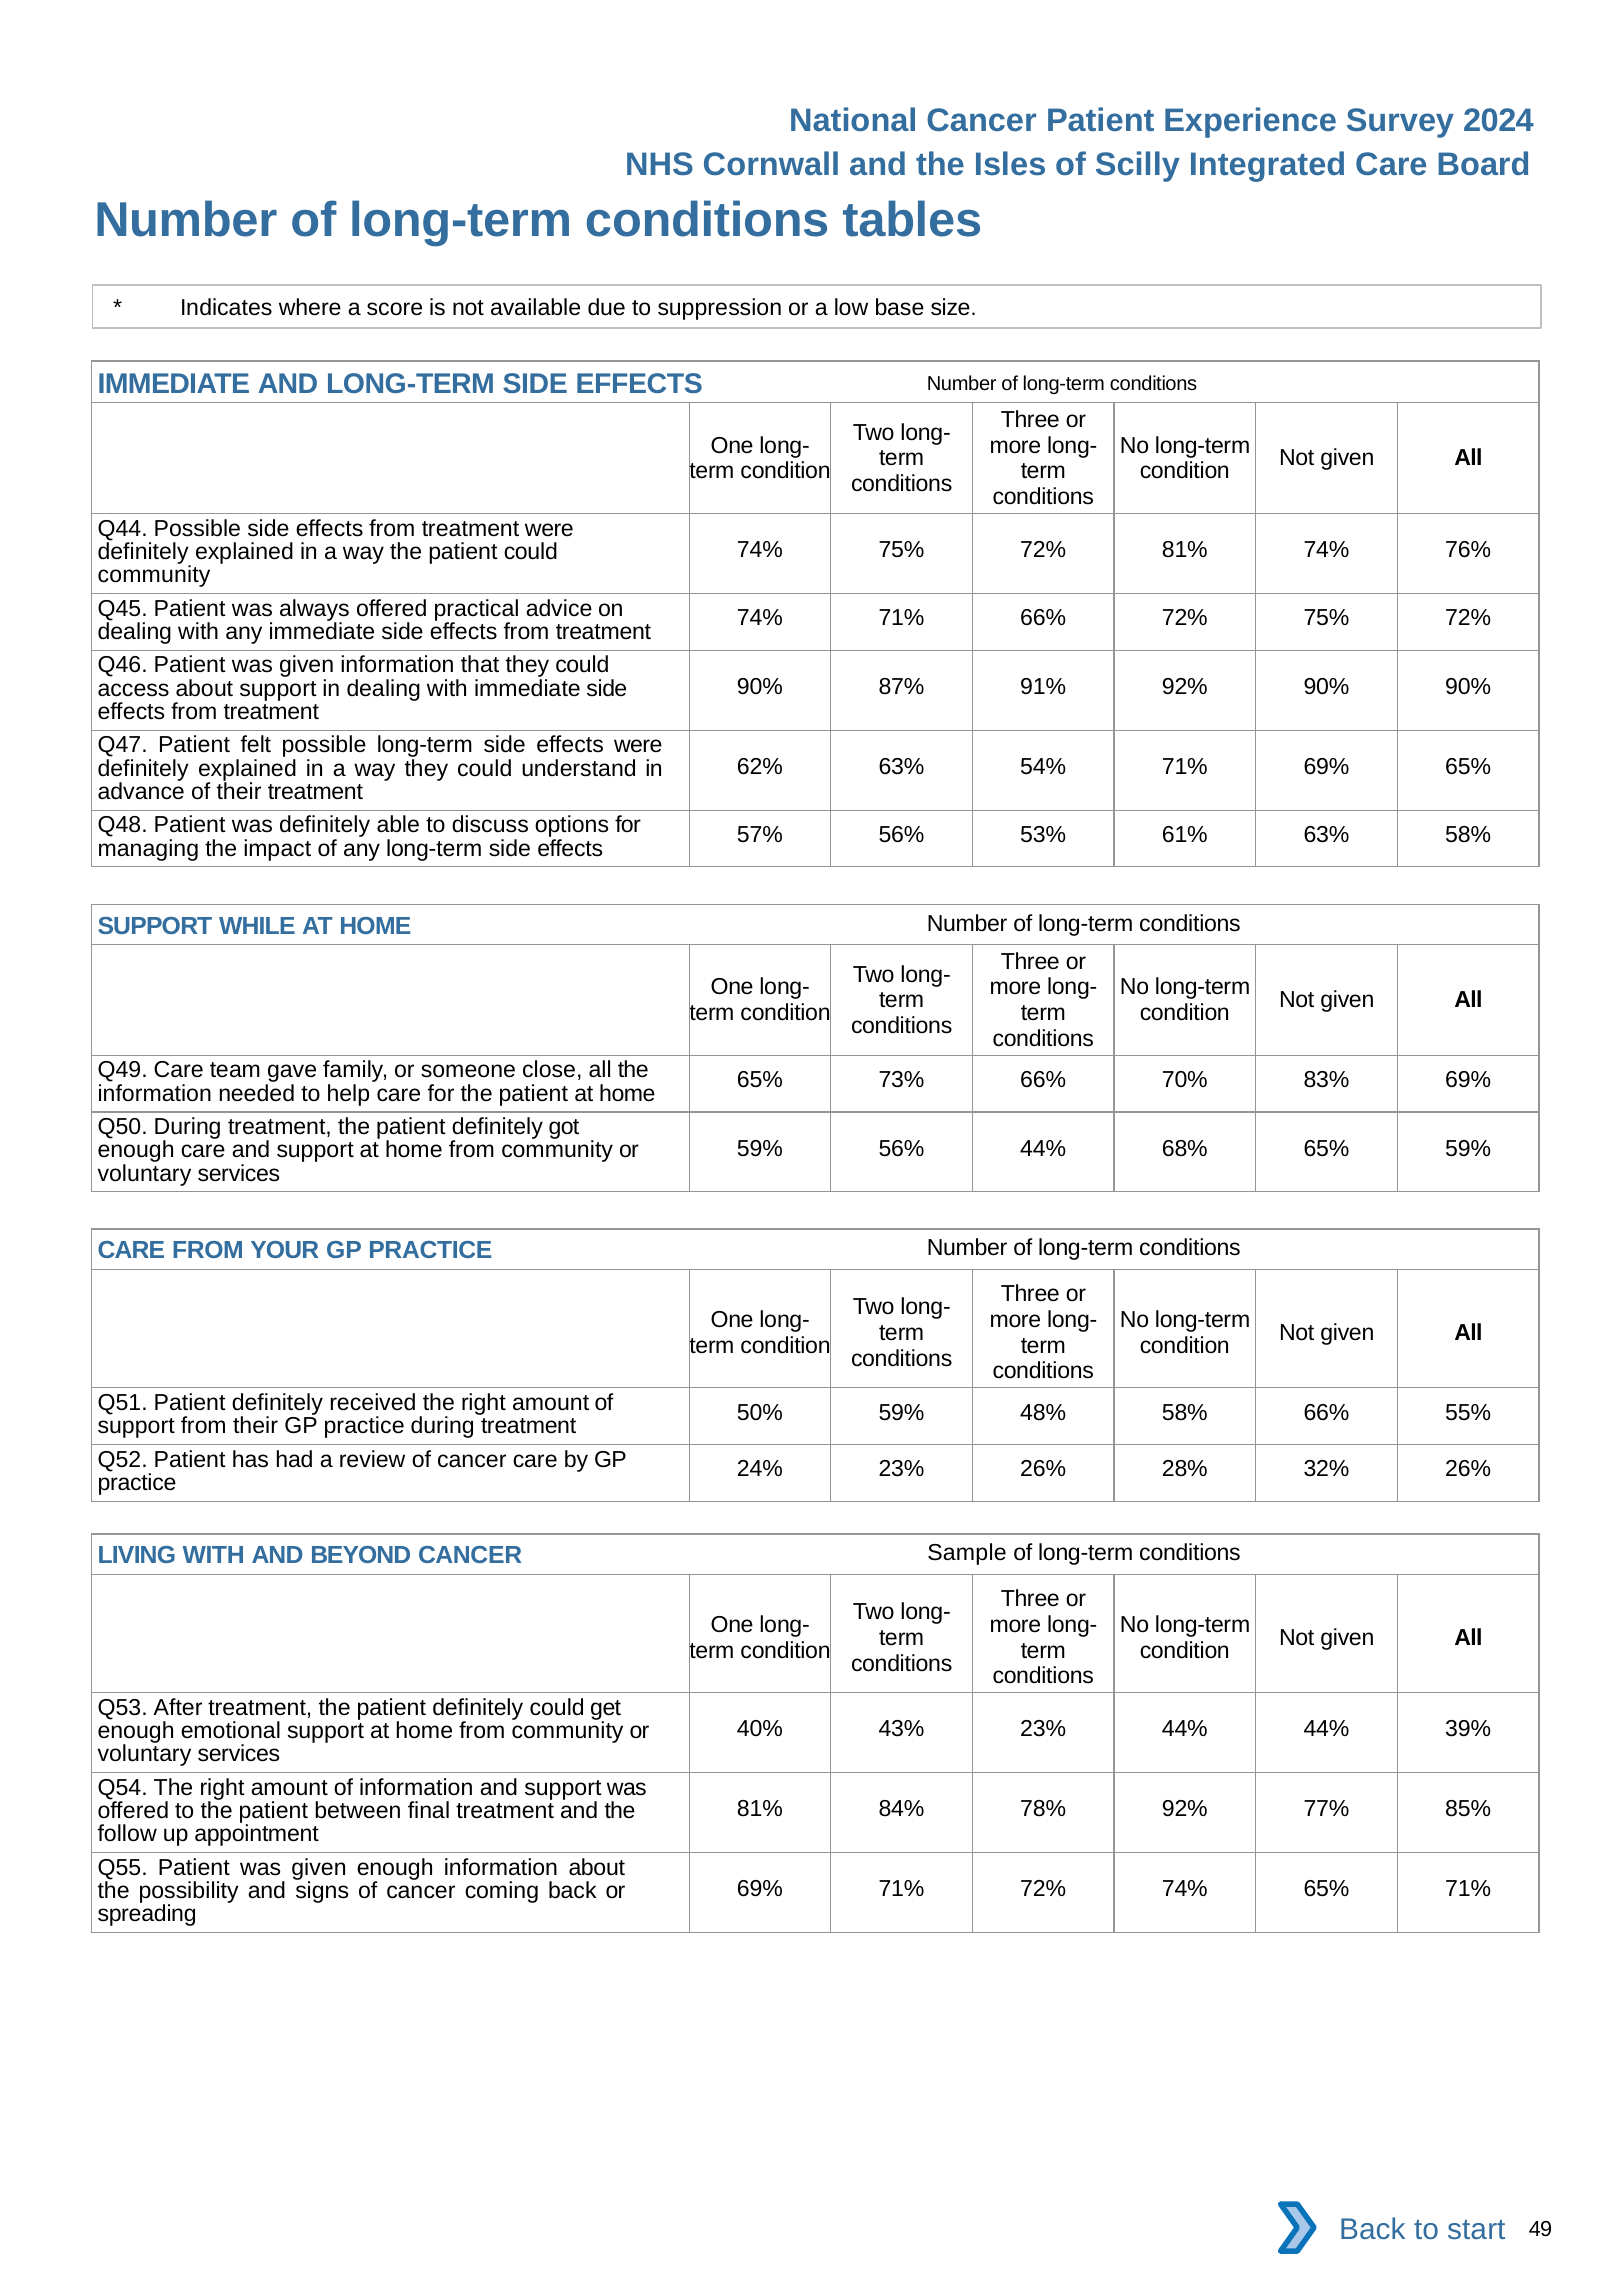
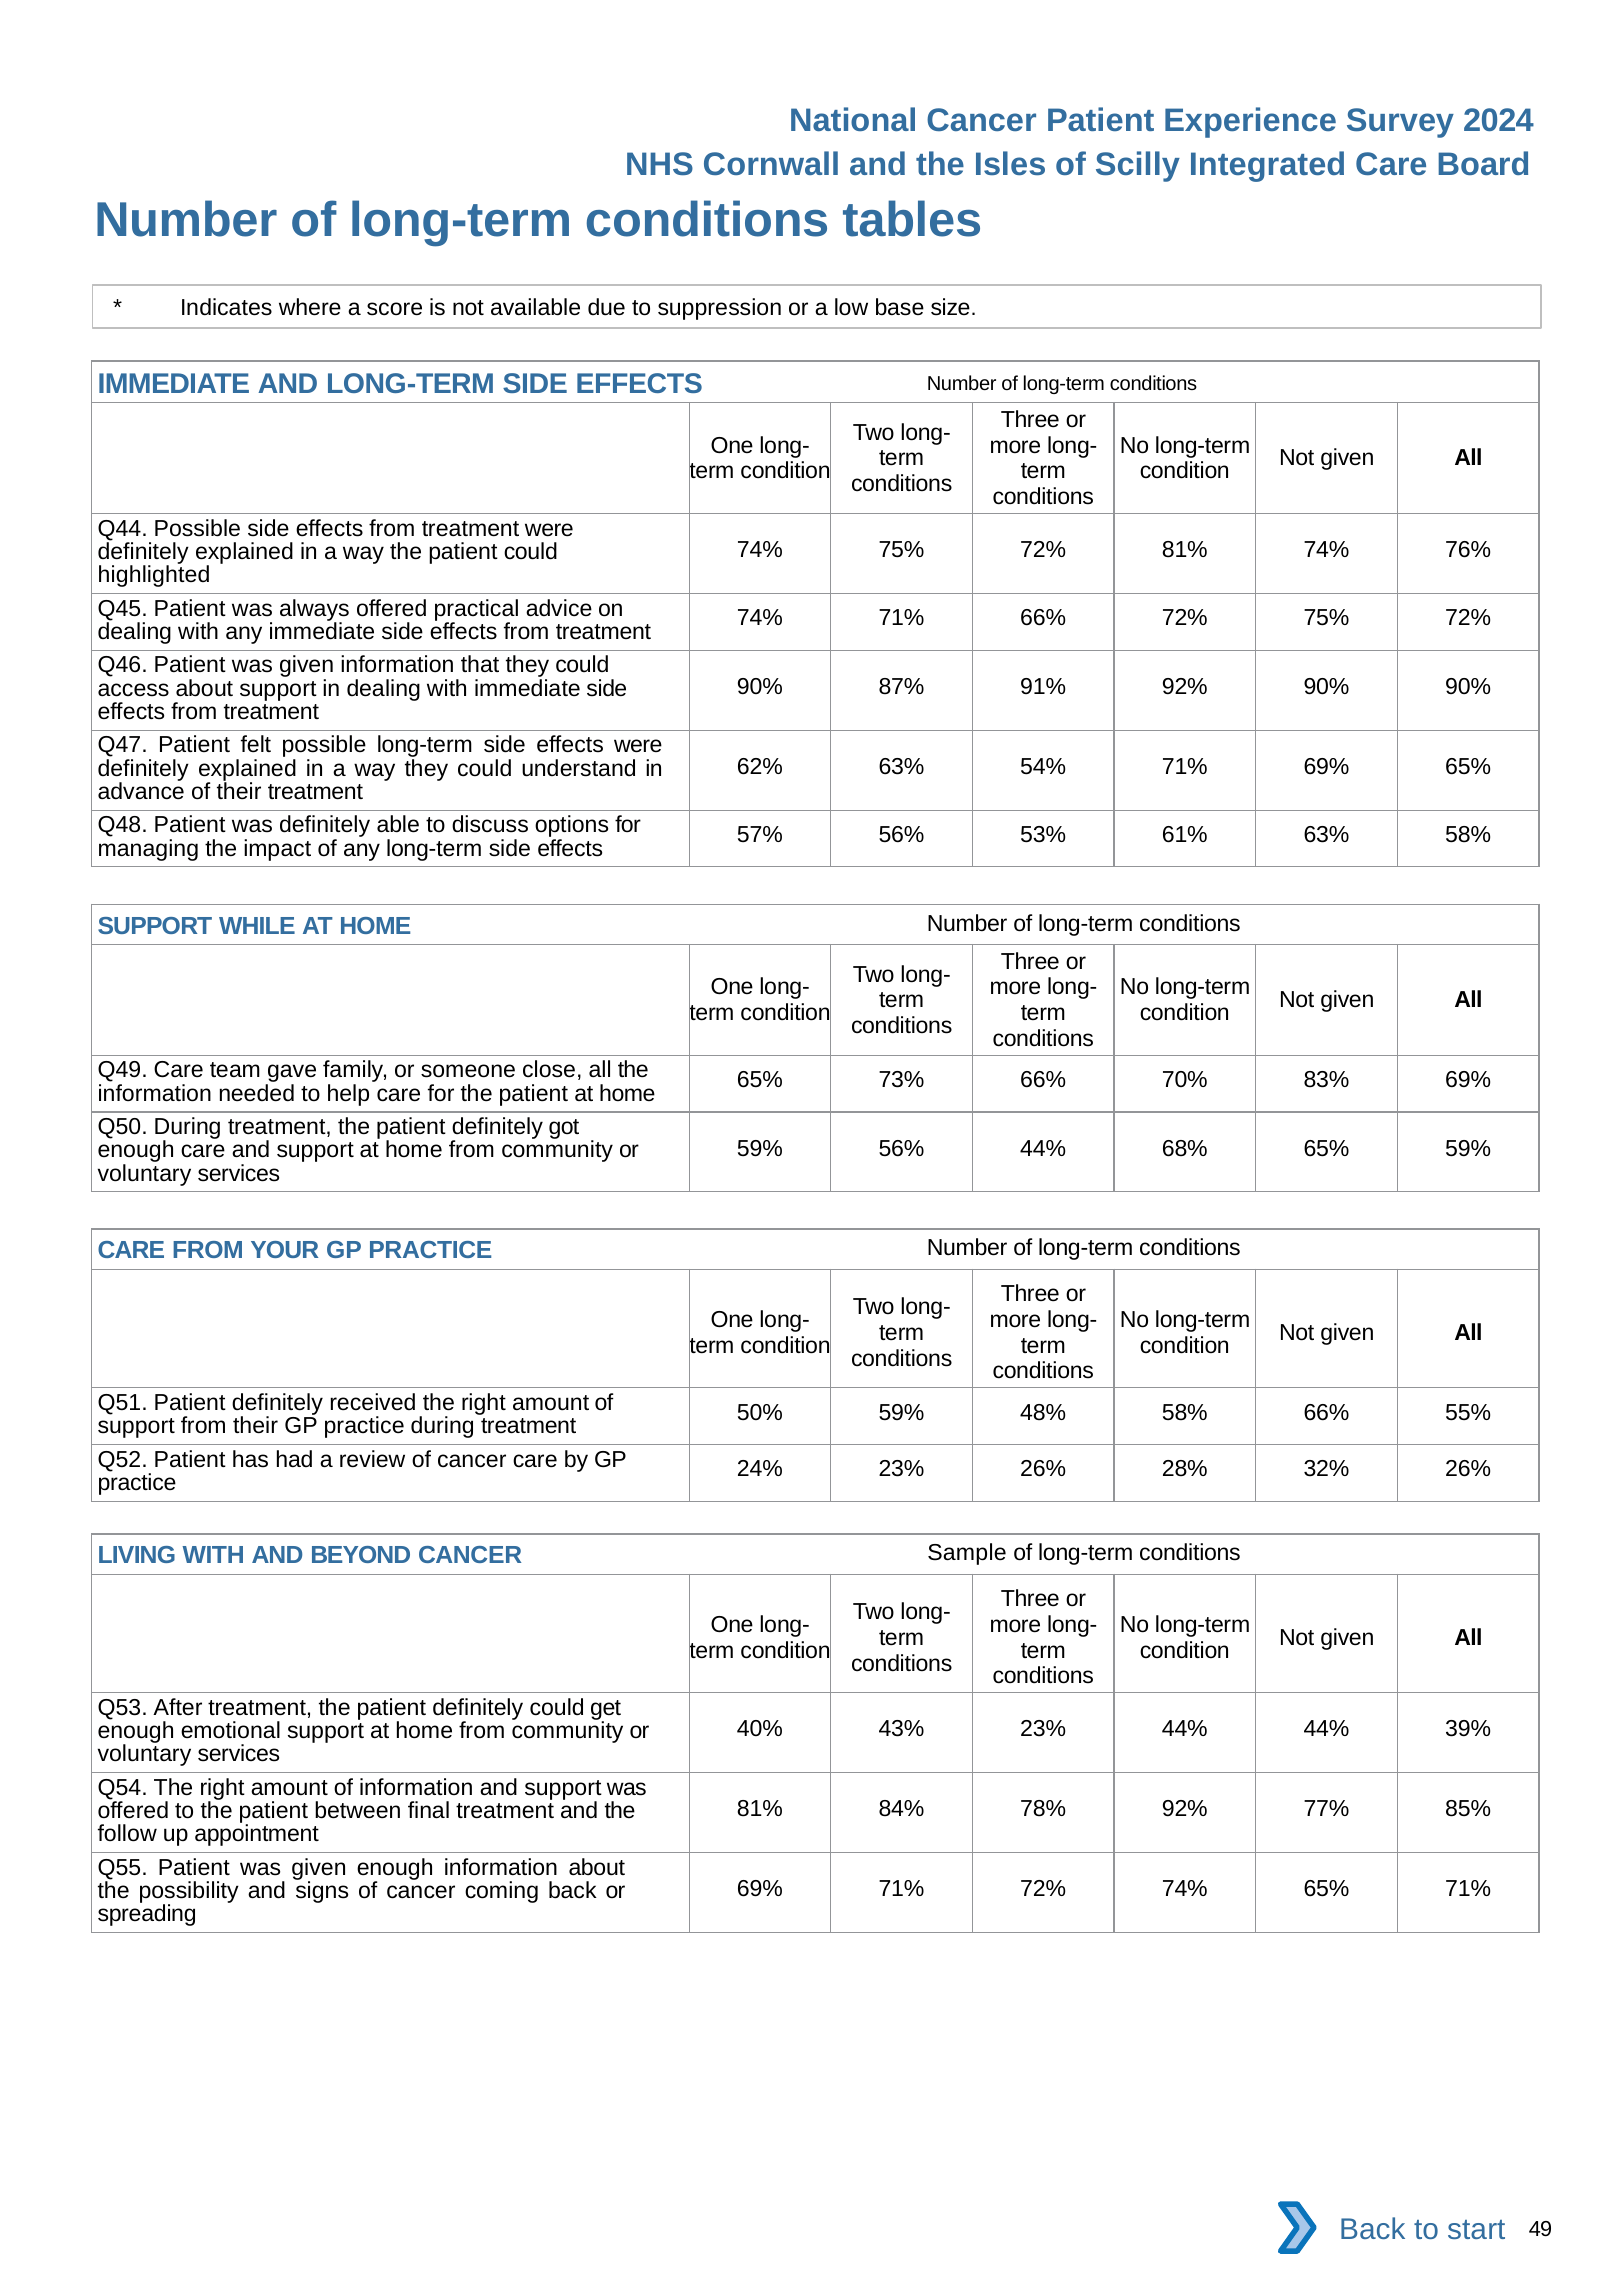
community: community -> highlighted (154, 575)
